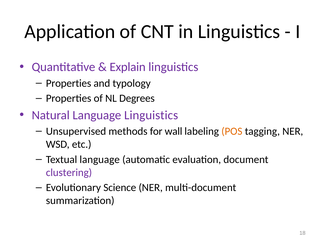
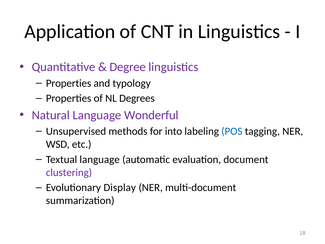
Explain: Explain -> Degree (128, 67)
Language Linguistics: Linguistics -> Wonderful (151, 115)
wall: wall -> into (174, 131)
POS colour: orange -> blue (232, 131)
Science: Science -> Display (120, 187)
